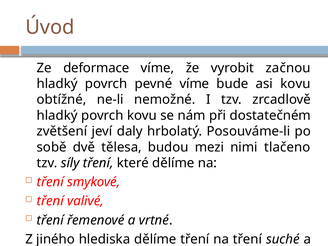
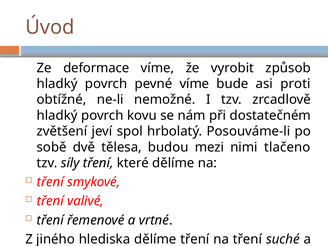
začnou: začnou -> způsob (288, 68)
asi kovu: kovu -> proti (295, 84)
daly: daly -> spol (130, 131)
